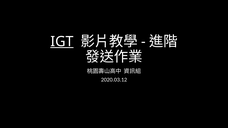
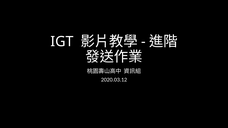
IGT underline: present -> none (62, 42)
